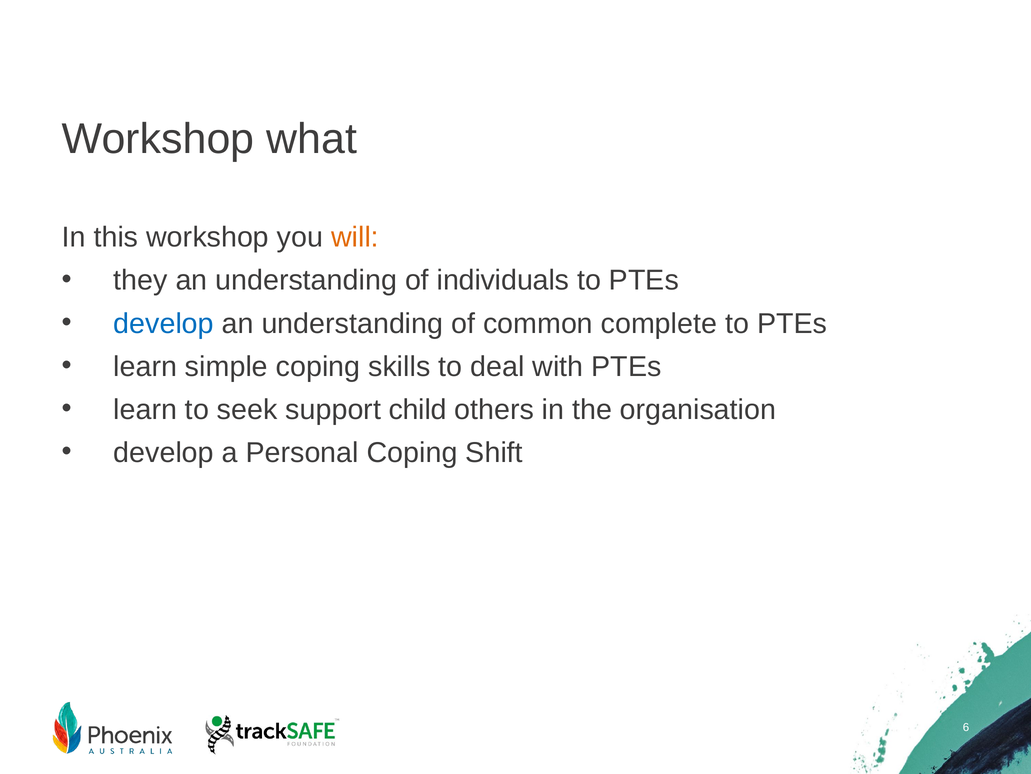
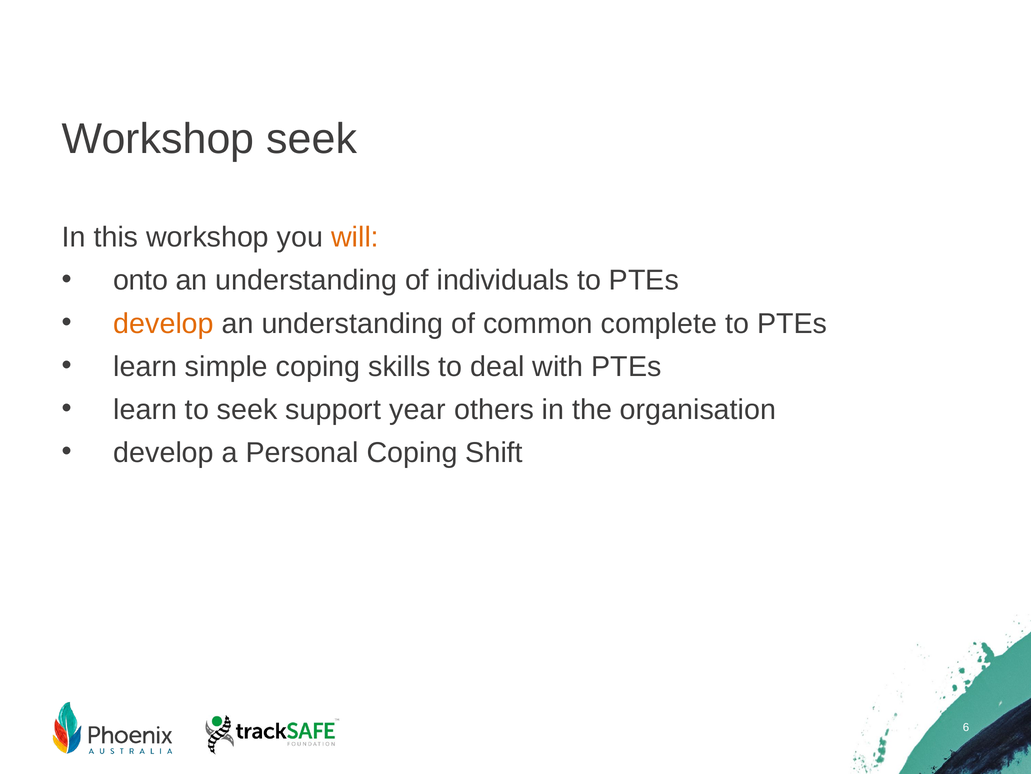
Workshop what: what -> seek (312, 139)
they: they -> onto (141, 280)
develop colour: blue -> orange (164, 323)
child: child -> year (417, 409)
